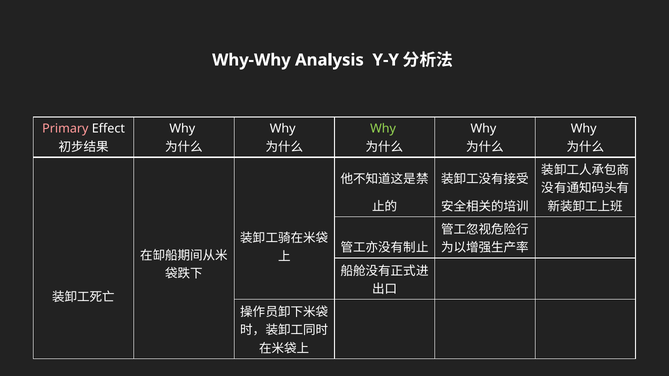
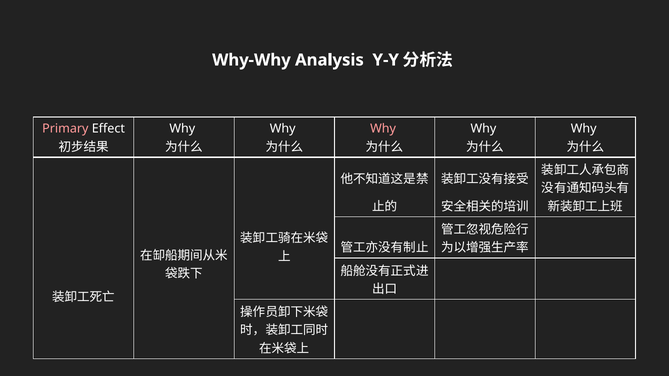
Why colour: light green -> pink (383, 129)
